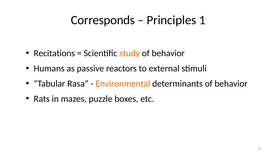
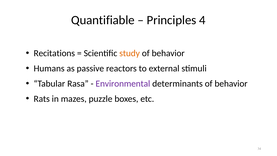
Corresponds: Corresponds -> Quantifiable (103, 20)
1: 1 -> 4 (202, 20)
Environmental colour: orange -> purple (123, 84)
